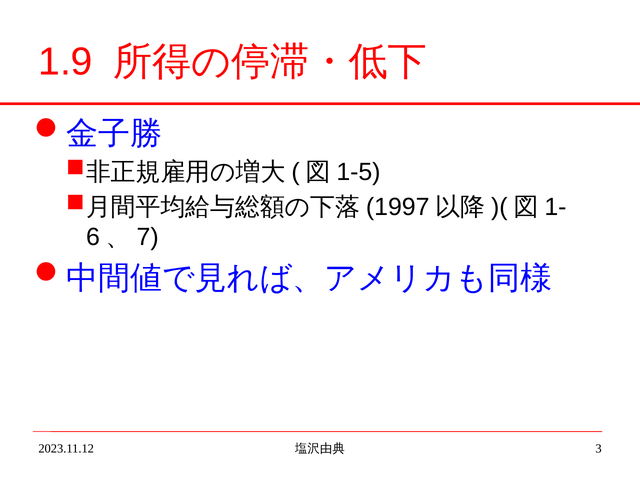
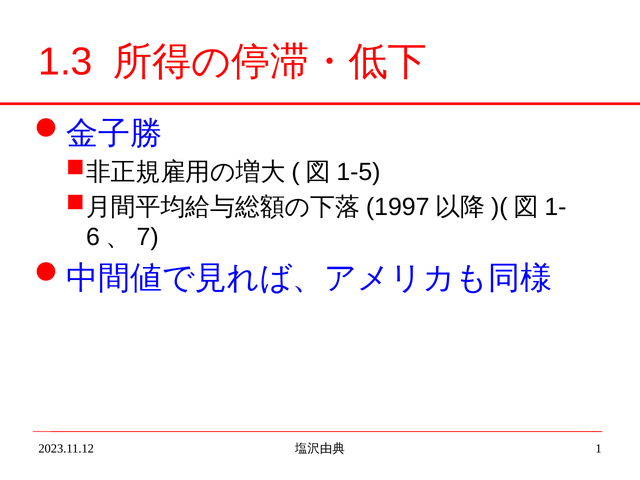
1.9: 1.9 -> 1.3 (66, 62)
3: 3 -> 1 (599, 449)
